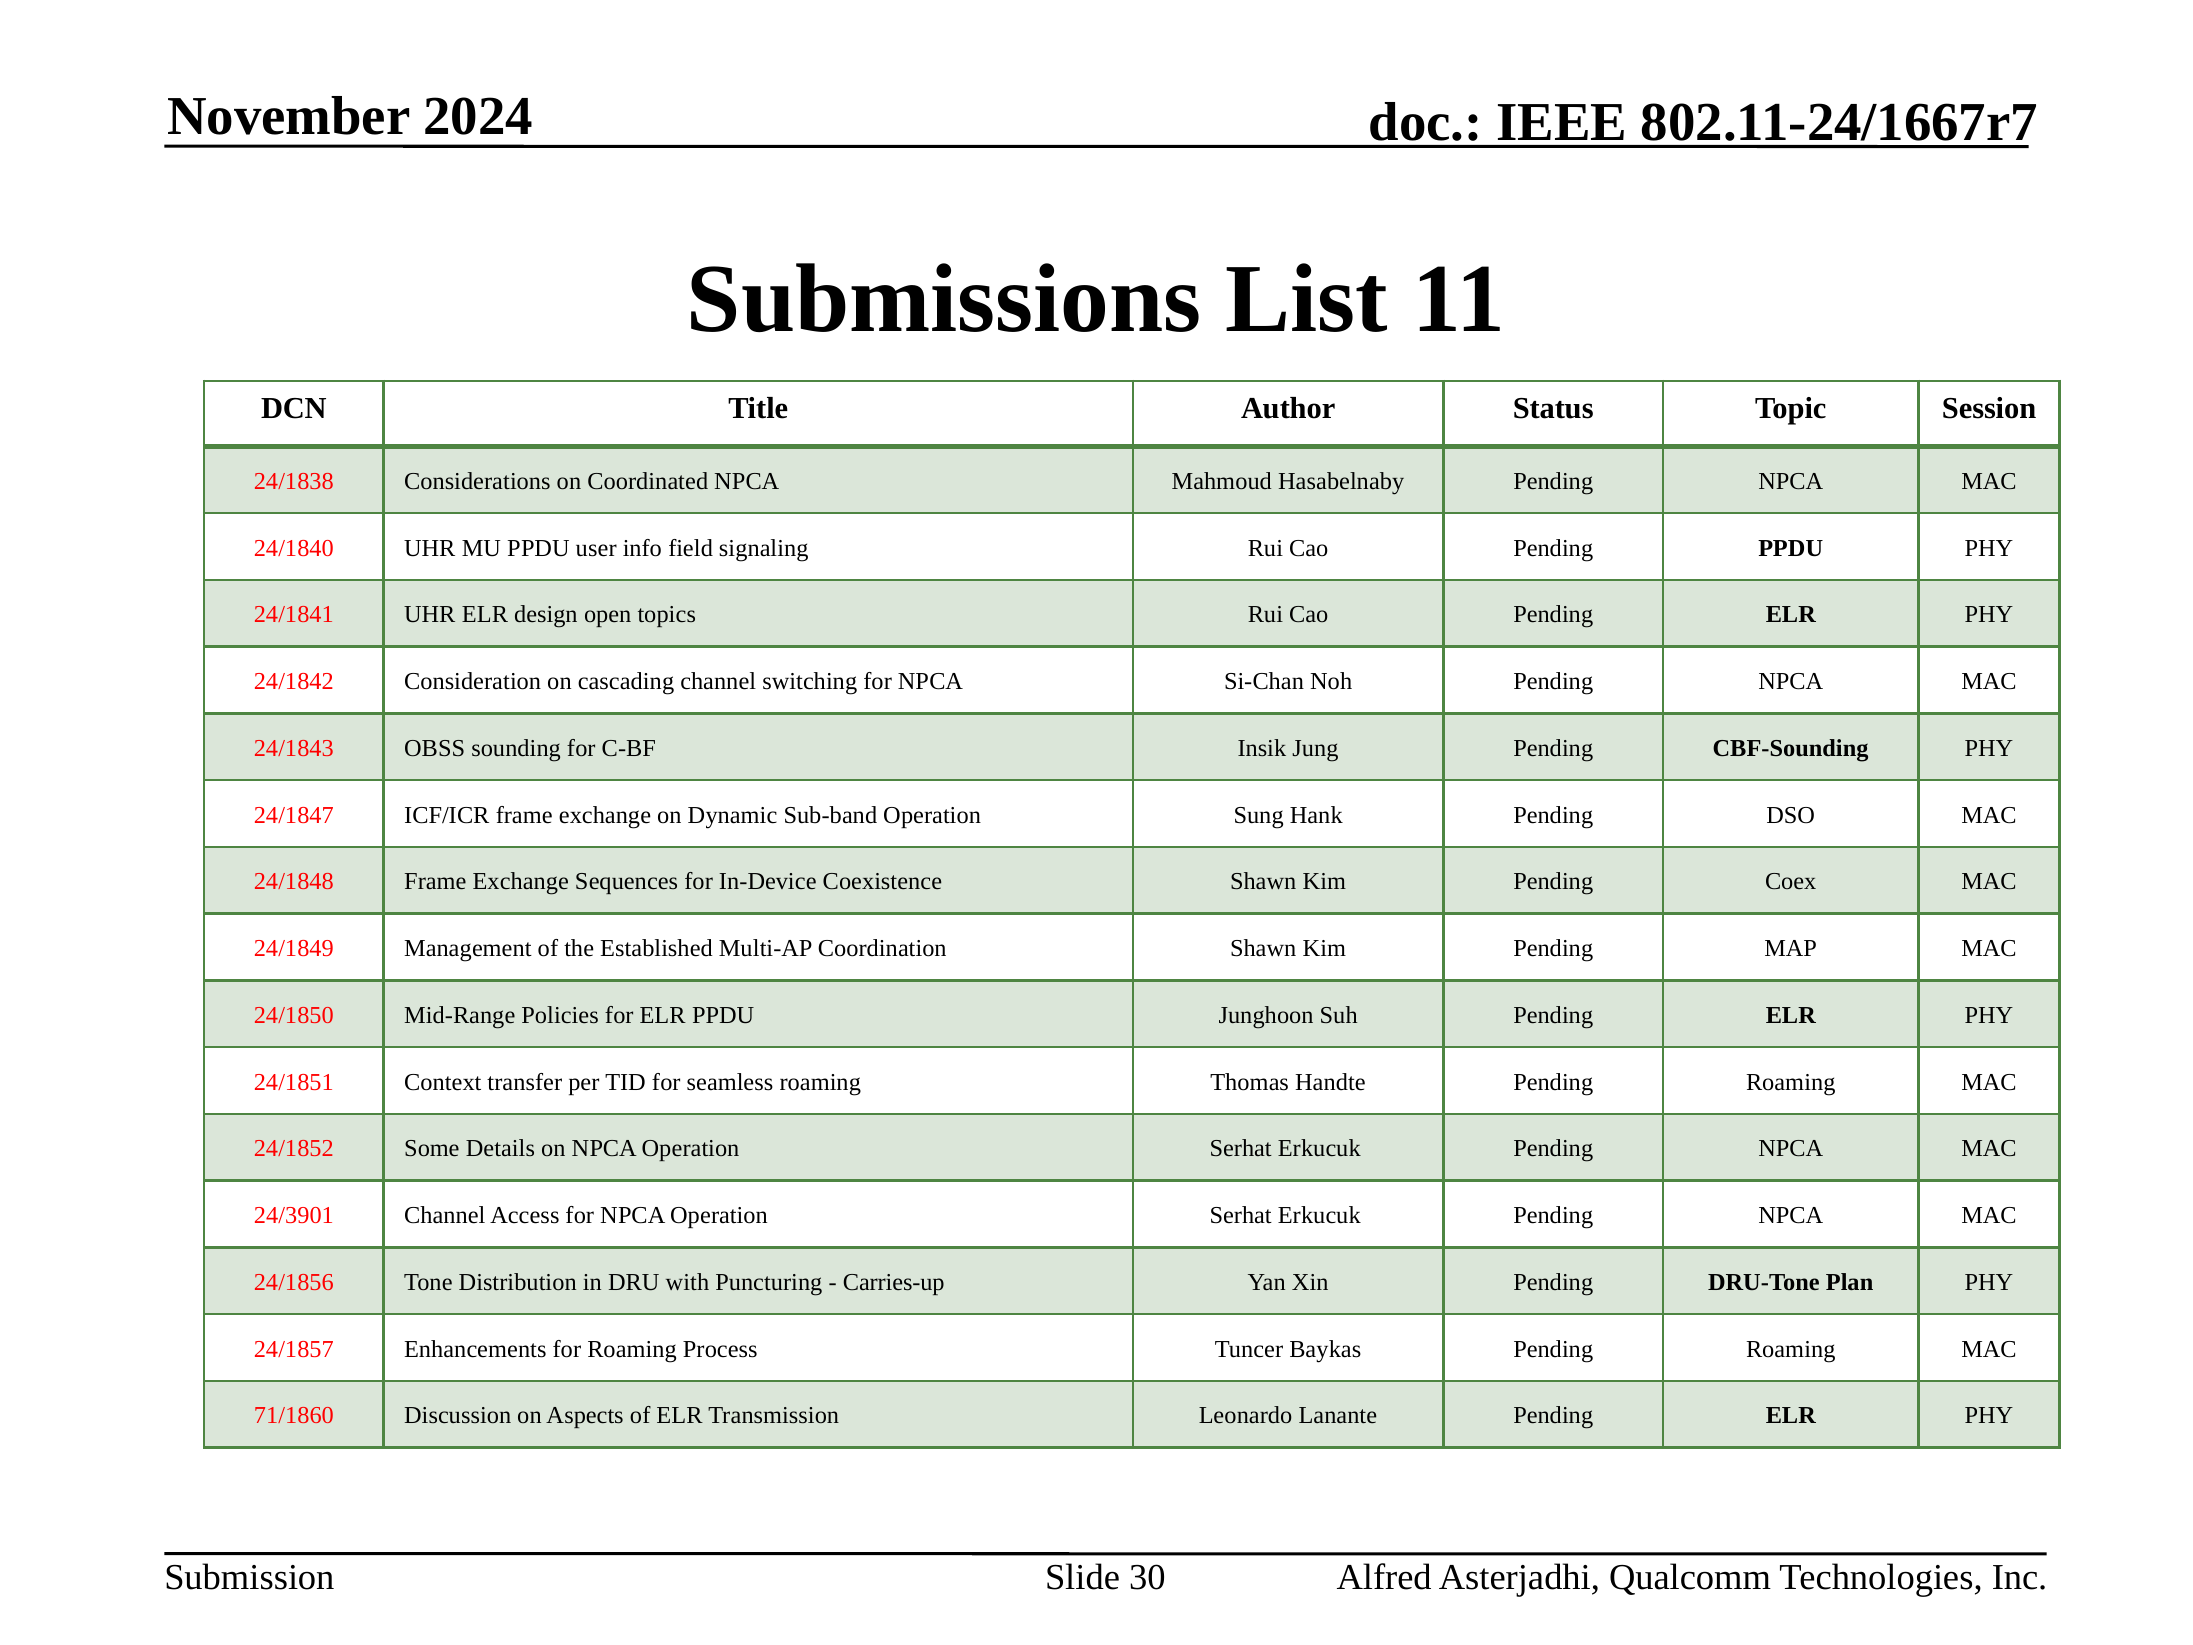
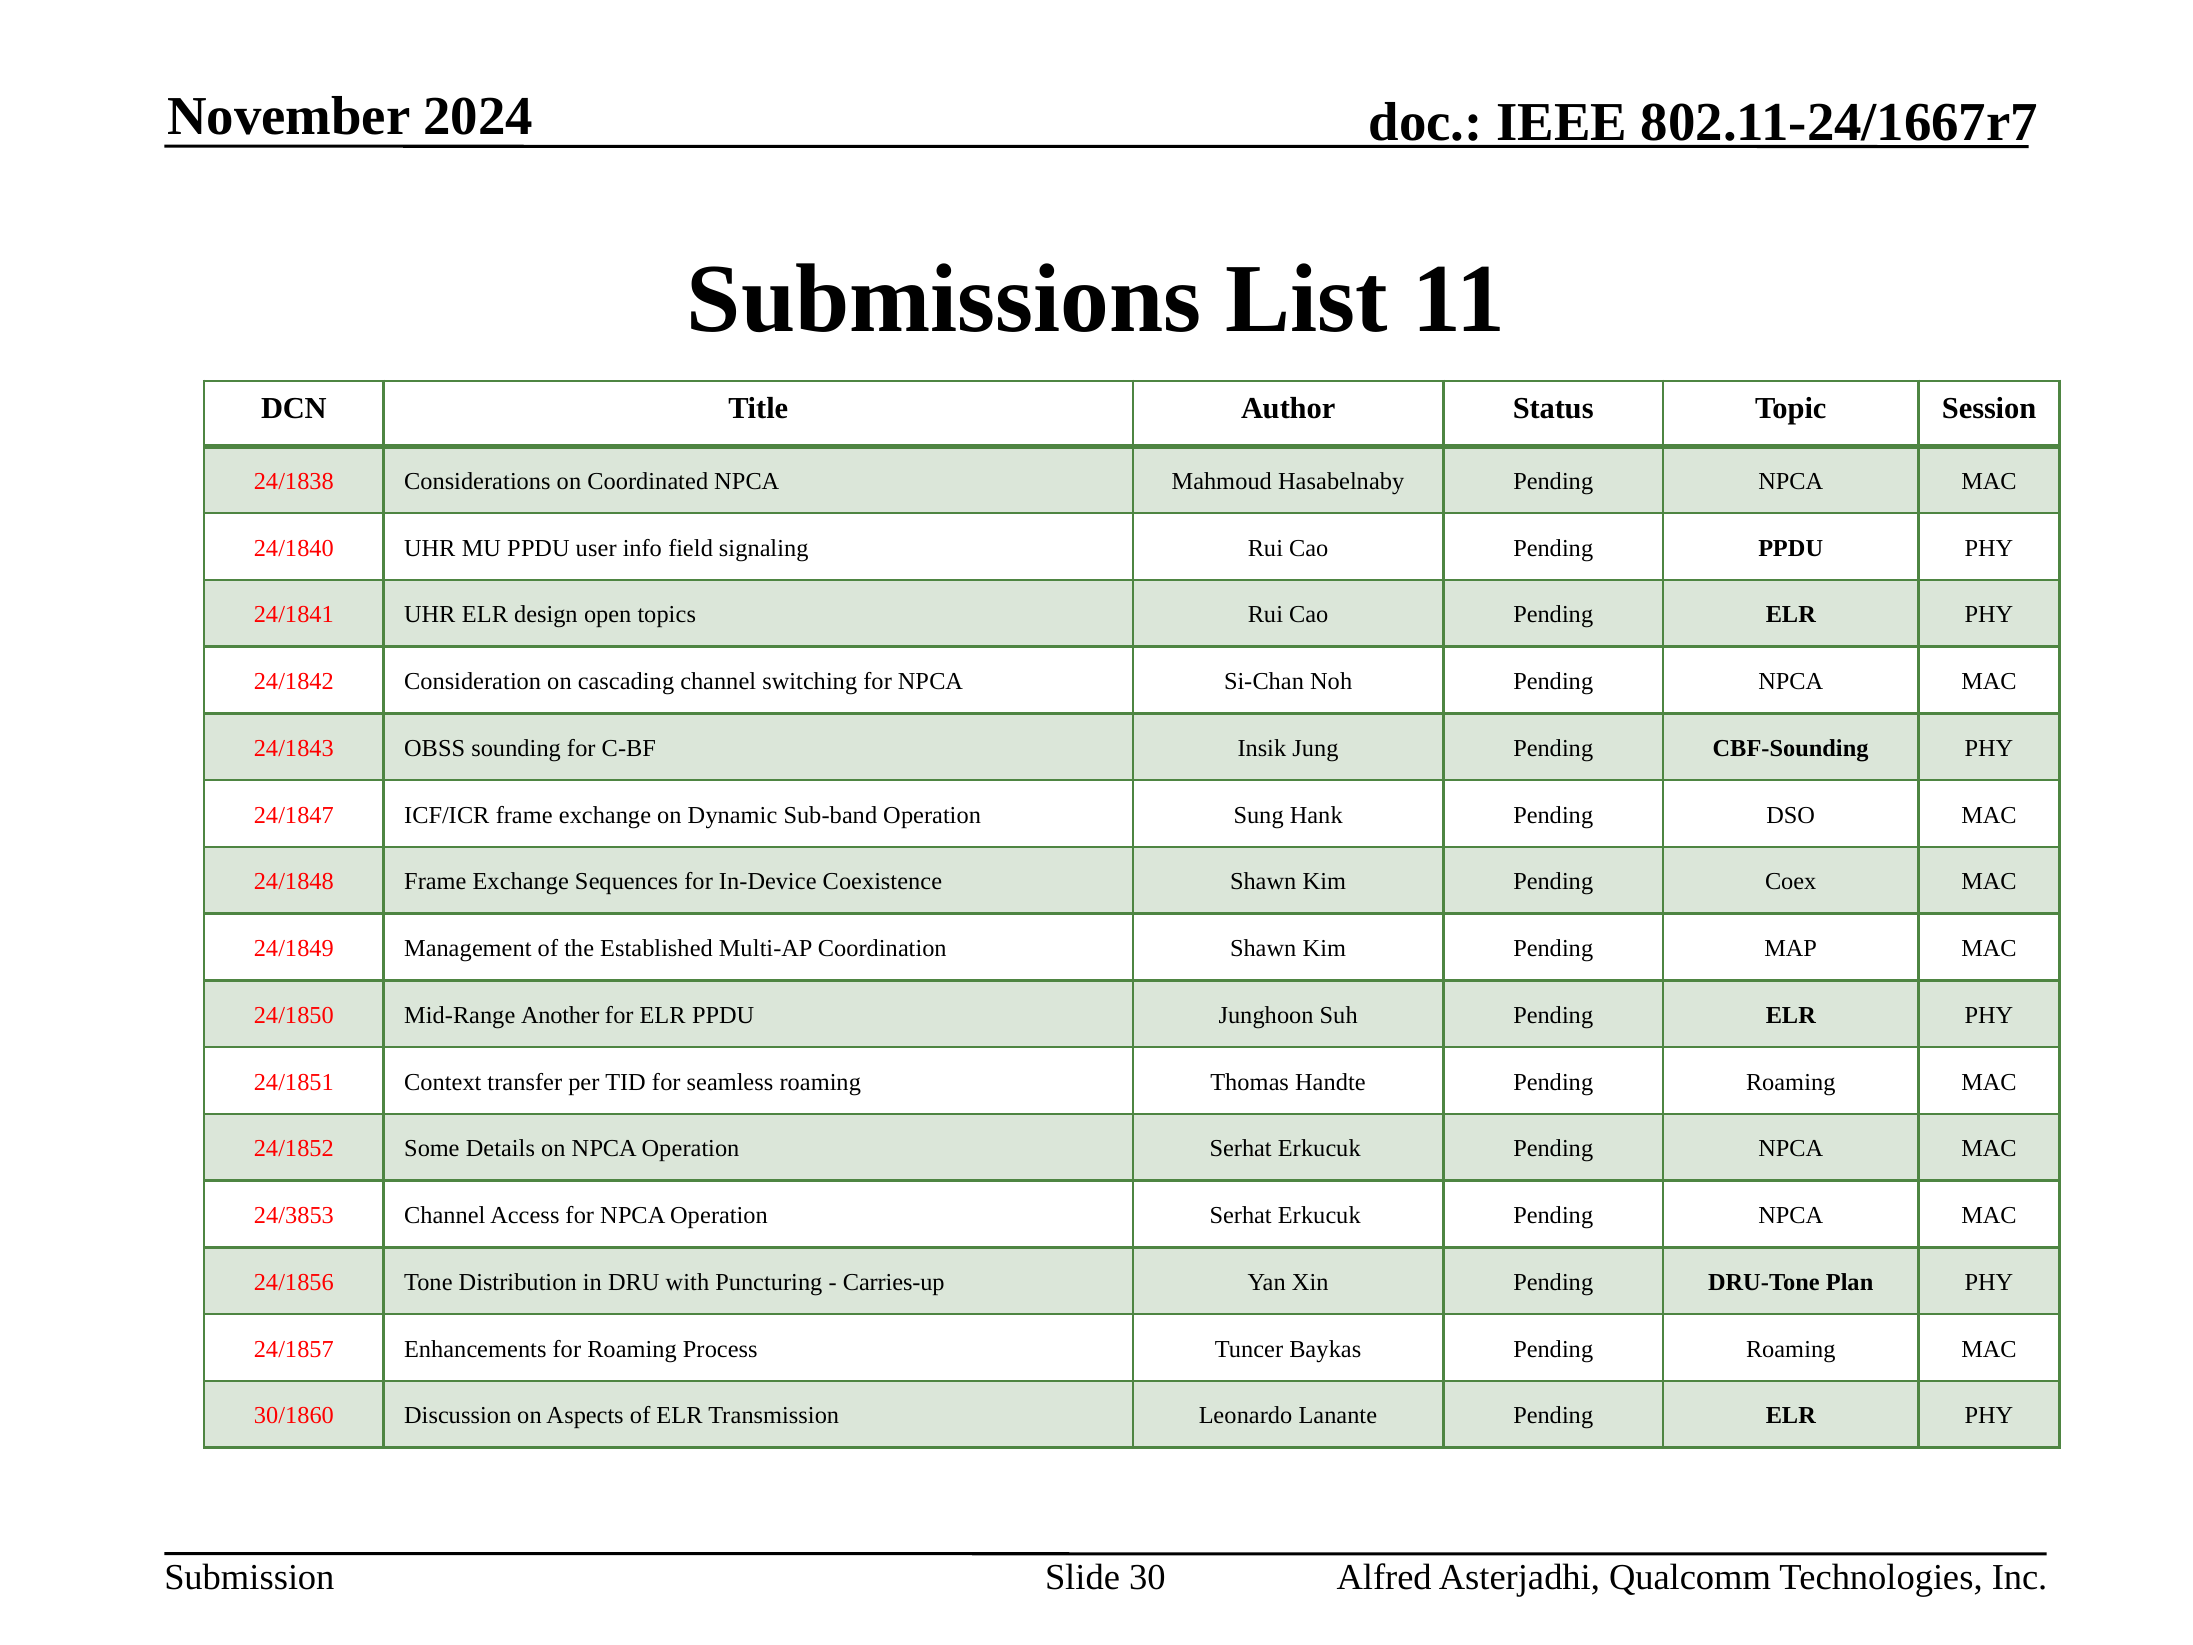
Policies: Policies -> Another (560, 1015)
24/3901: 24/3901 -> 24/3853 (294, 1215)
71/1860: 71/1860 -> 30/1860 (294, 1416)
